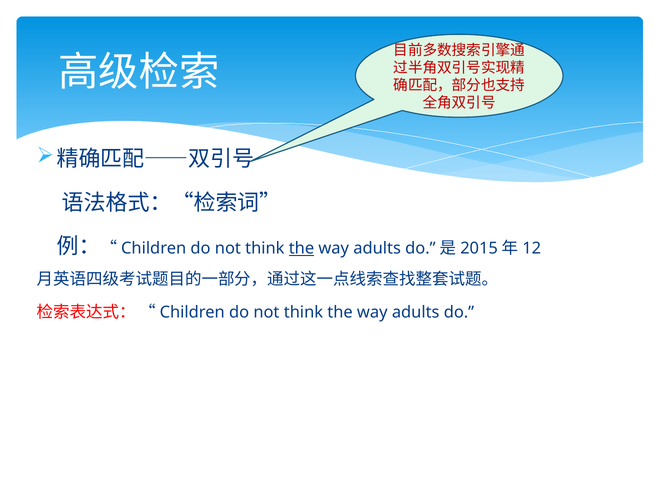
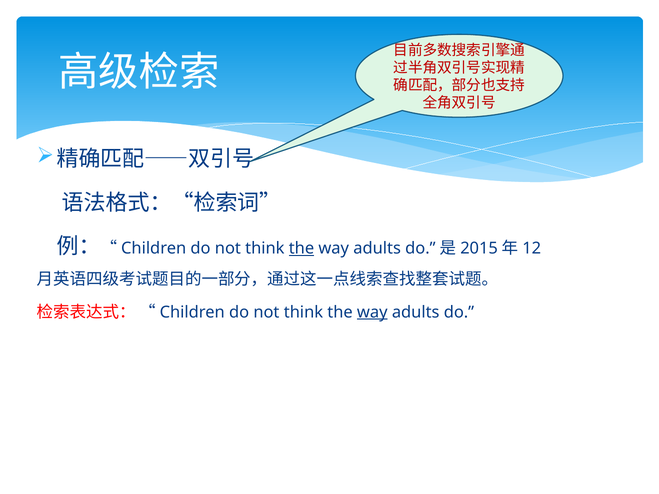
way underline: none -> present (372, 312)
